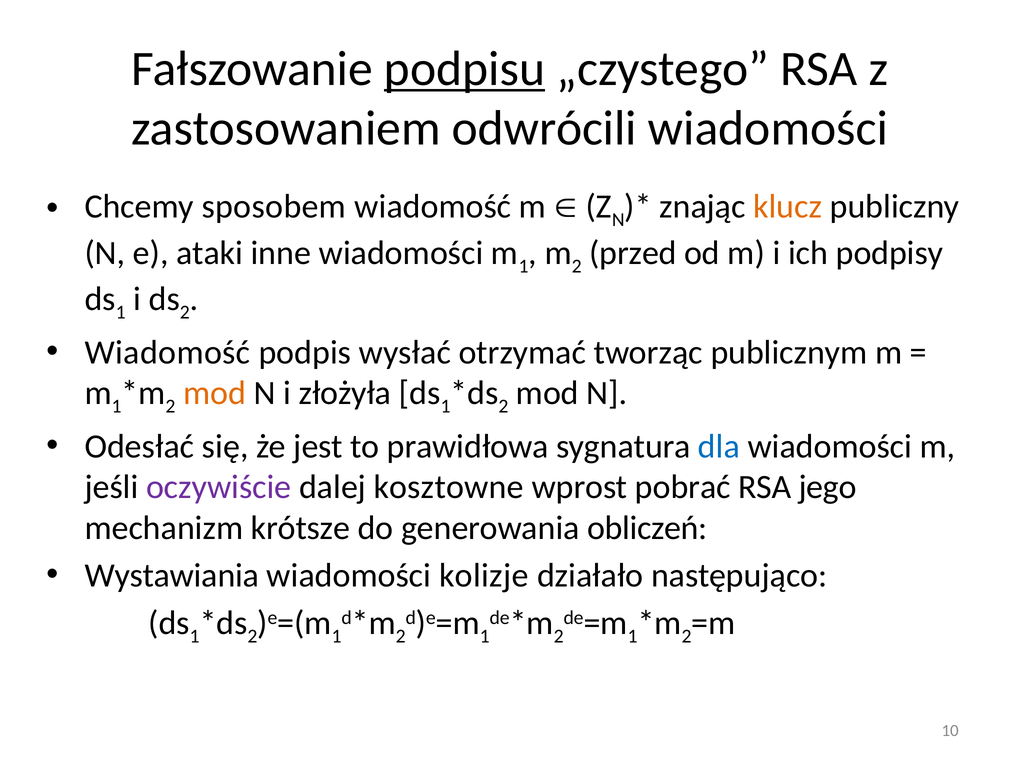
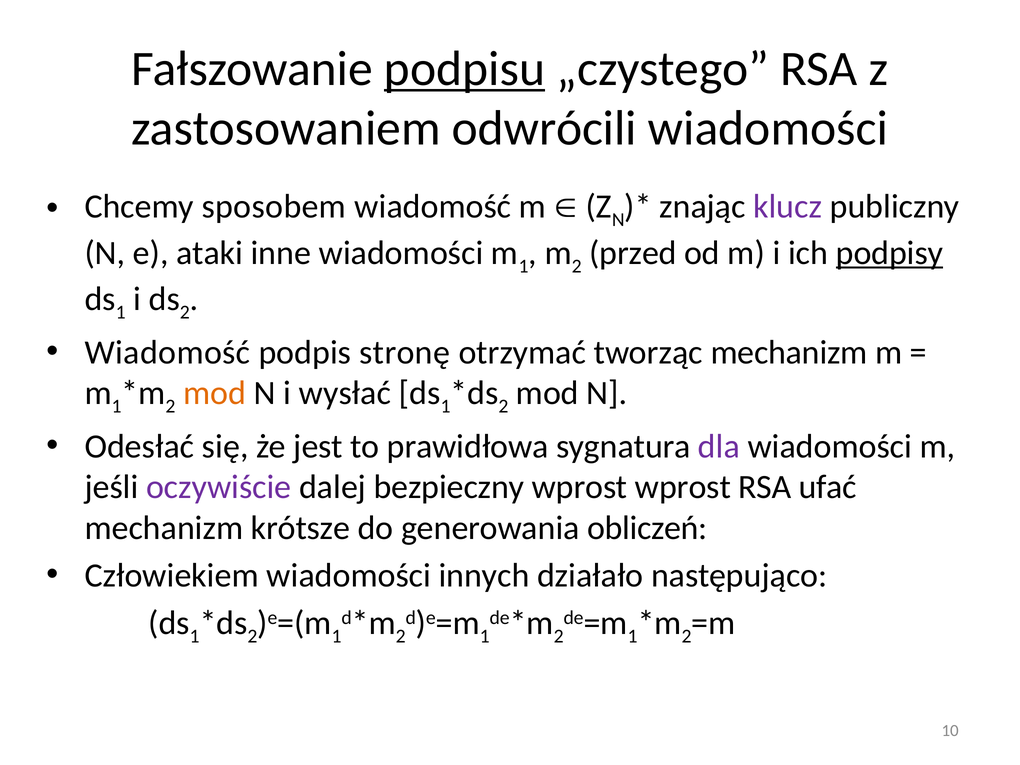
klucz colour: orange -> purple (788, 206)
podpisy underline: none -> present (890, 253)
wysłać: wysłać -> stronę (405, 352)
tworząc publicznym: publicznym -> mechanizm (789, 352)
złożyła: złożyła -> wysłać (345, 393)
dla colour: blue -> purple (719, 446)
kosztowne: kosztowne -> bezpieczny (449, 487)
wprost pobrać: pobrać -> wprost (683, 487)
jego: jego -> ufać (828, 487)
Wystawiania: Wystawiania -> Człowiekiem (172, 576)
kolizje: kolizje -> innych (484, 576)
